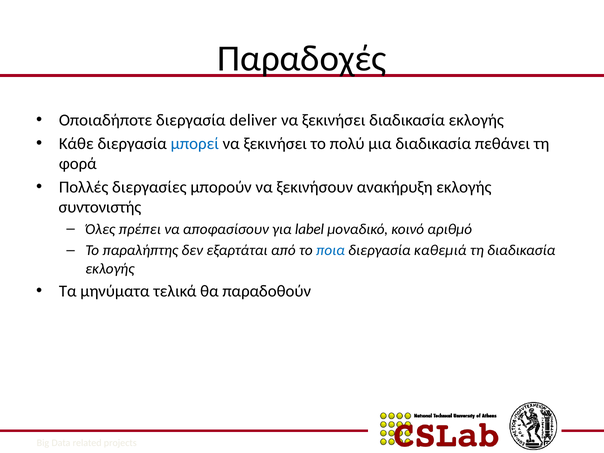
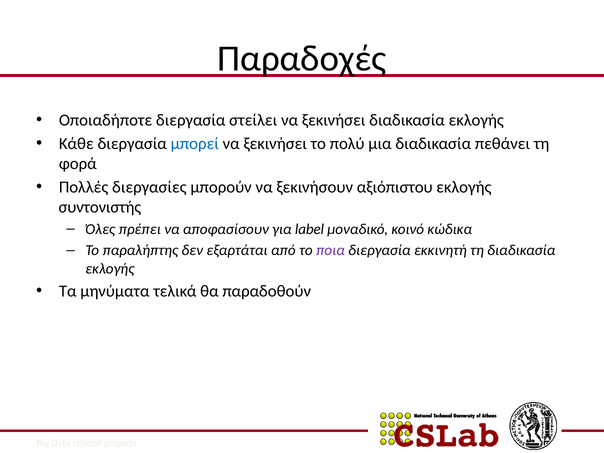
deliver: deliver -> στείλει (253, 120)
ανακήρυξη: ανακήρυξη -> αξιόπιστου (395, 187)
αριθμό: αριθμό -> κώδικα (450, 229)
ποια colour: blue -> purple (330, 250)
καθεμιά: καθεμιά -> εκκινητή (440, 250)
